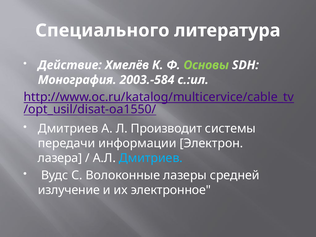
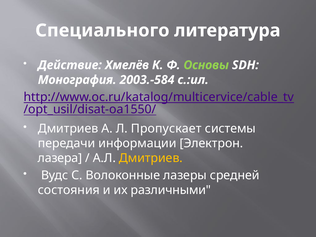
Производит: Производит -> Пропускает (166, 129)
Дмитриев colour: light blue -> yellow (151, 158)
излучение: излучение -> состояния (69, 190)
электронное: электронное -> различными (171, 190)
